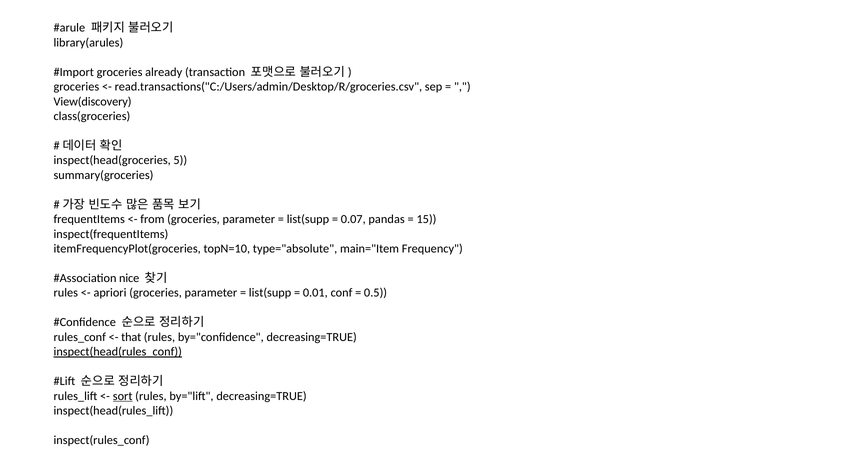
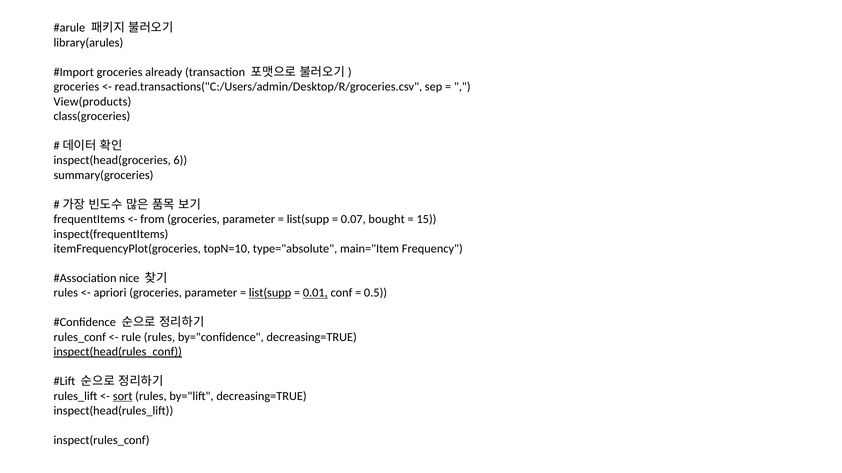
View(discovery: View(discovery -> View(products (92, 102)
5: 5 -> 6 (180, 161)
pandas: pandas -> bought (387, 220)
list(supp underline: none -> present (270, 293)
0.01 underline: none -> present (315, 293)
that: that -> rule (131, 338)
